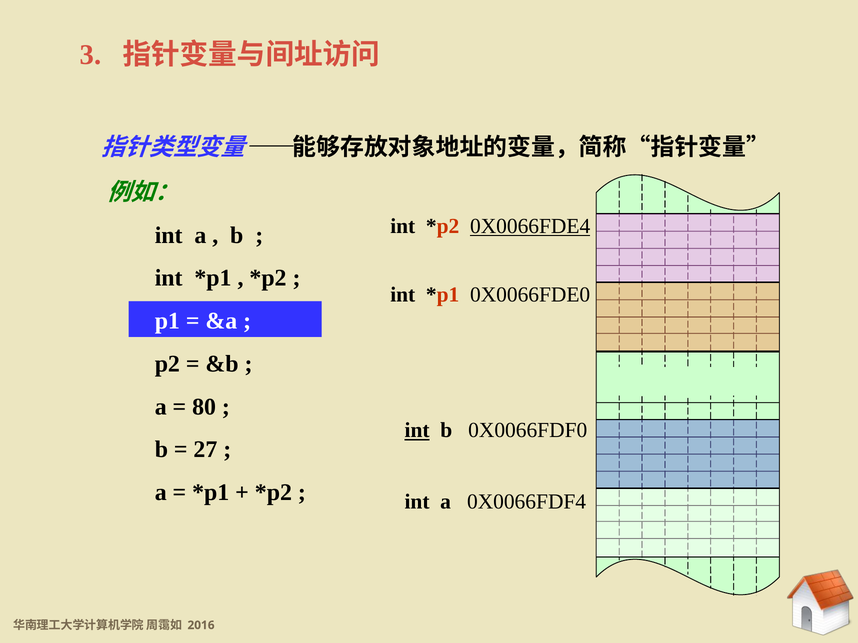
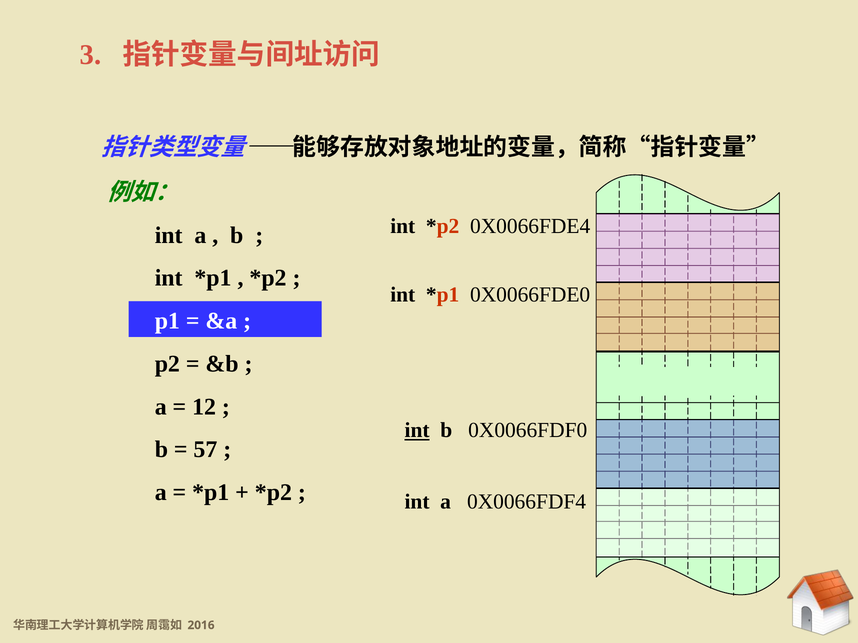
0X0066FDE4 underline: present -> none (530, 226)
80: 80 -> 12 (204, 407)
27: 27 -> 57 (205, 450)
